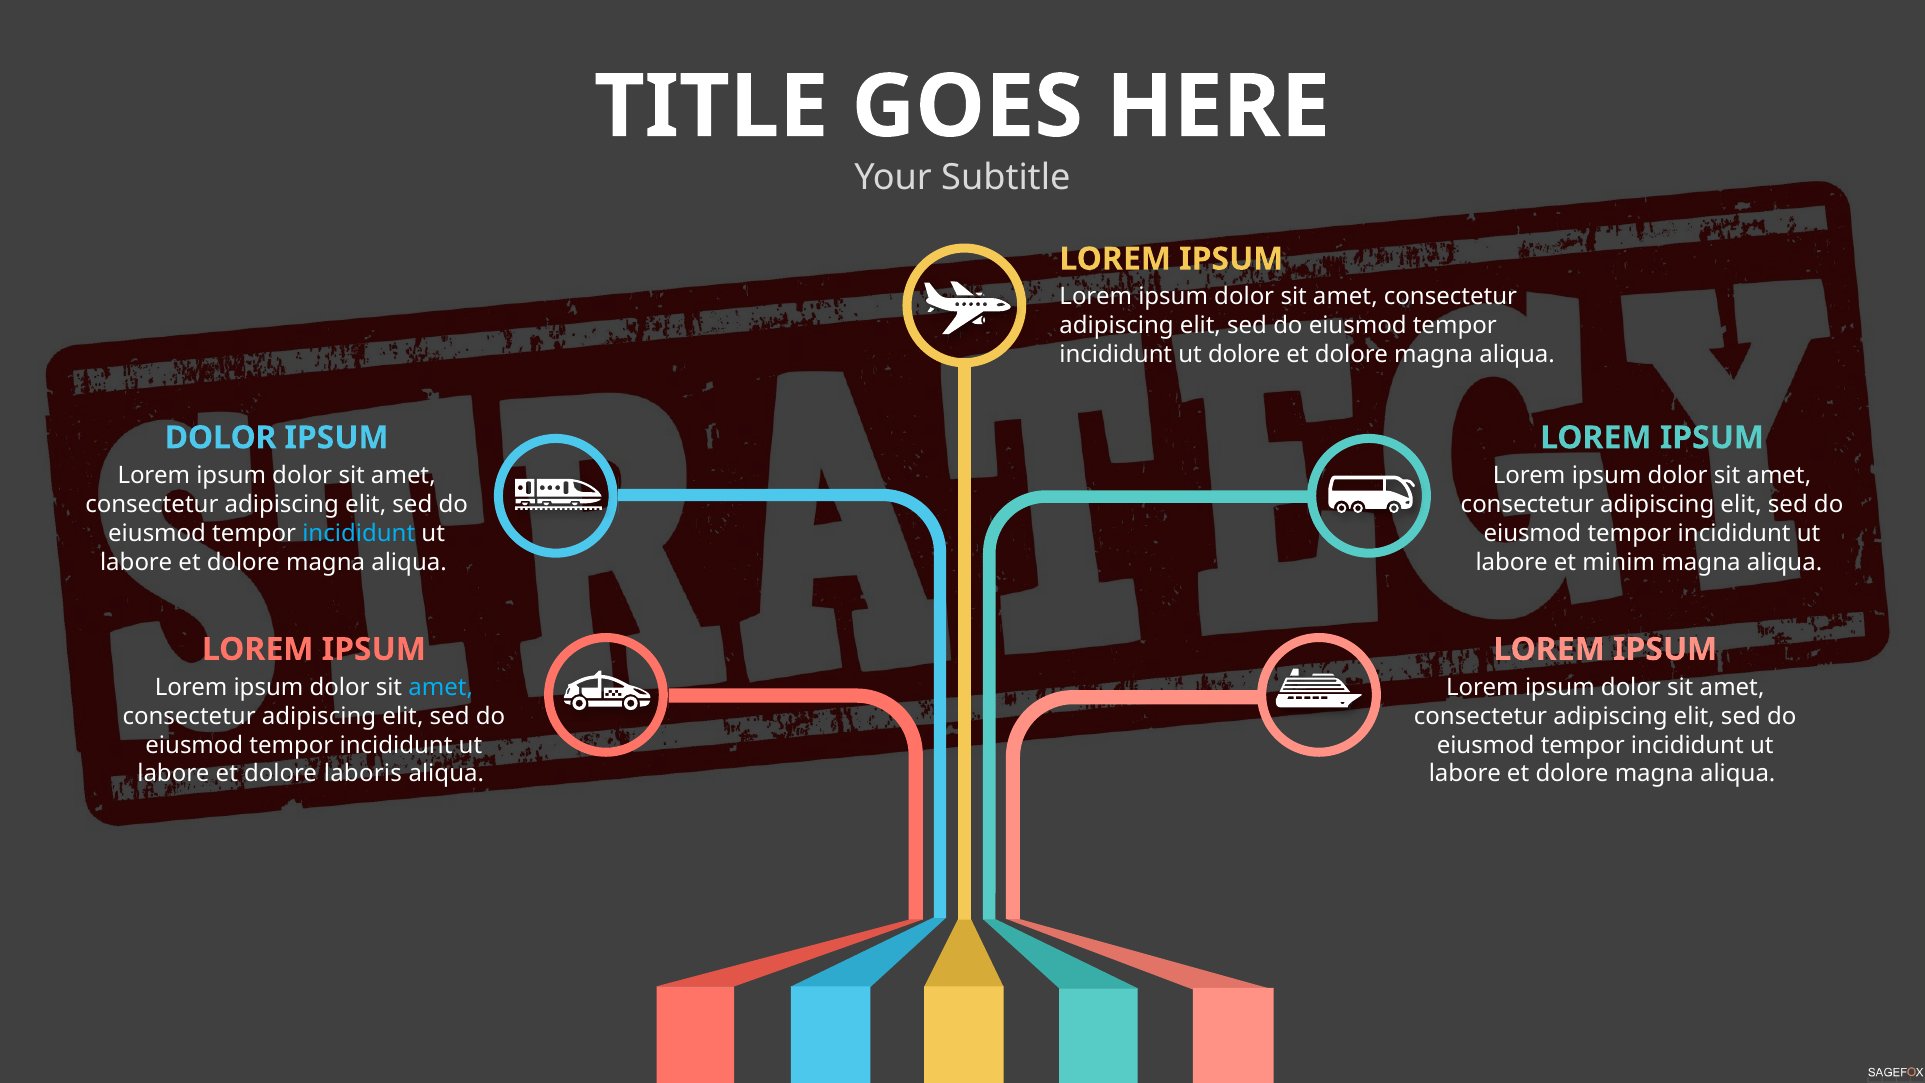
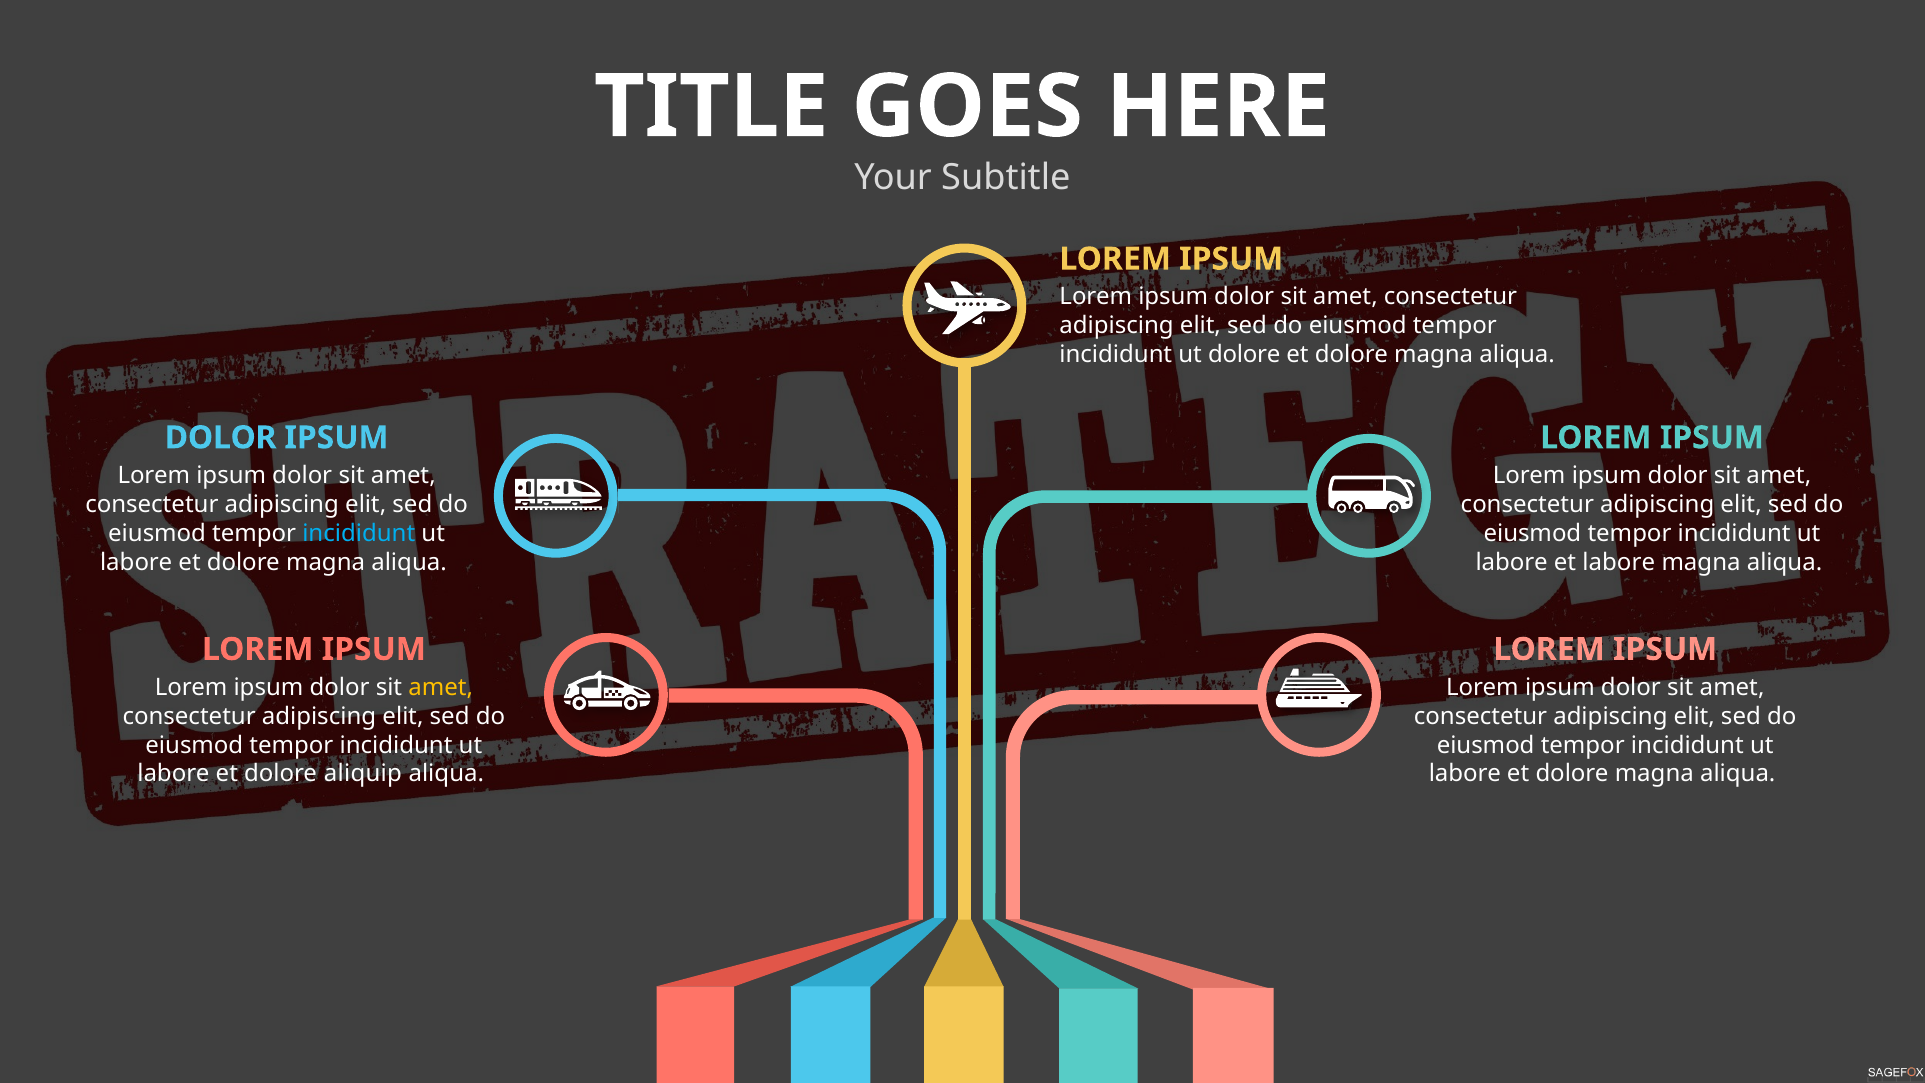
et minim: minim -> labore (1619, 562)
amet colour: light blue -> yellow (441, 687)
laboris: laboris -> aliquip (363, 774)
